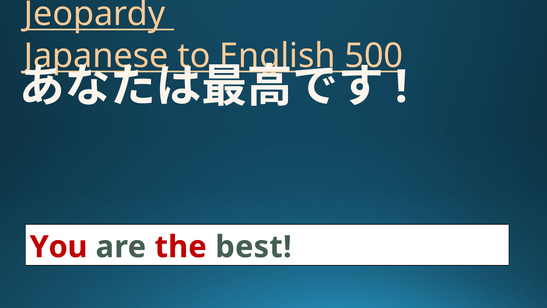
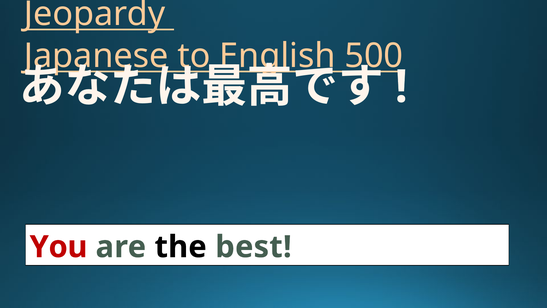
the colour: red -> black (181, 247)
